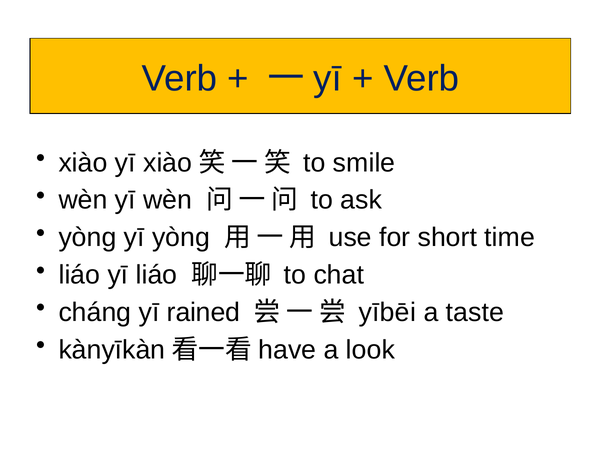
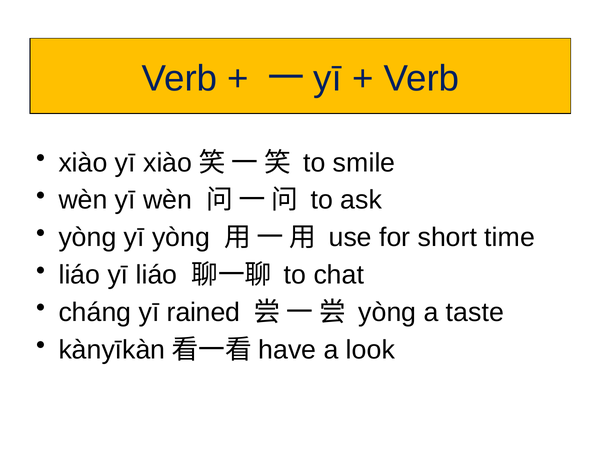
yībēi: yībēi -> yòng (387, 312)
